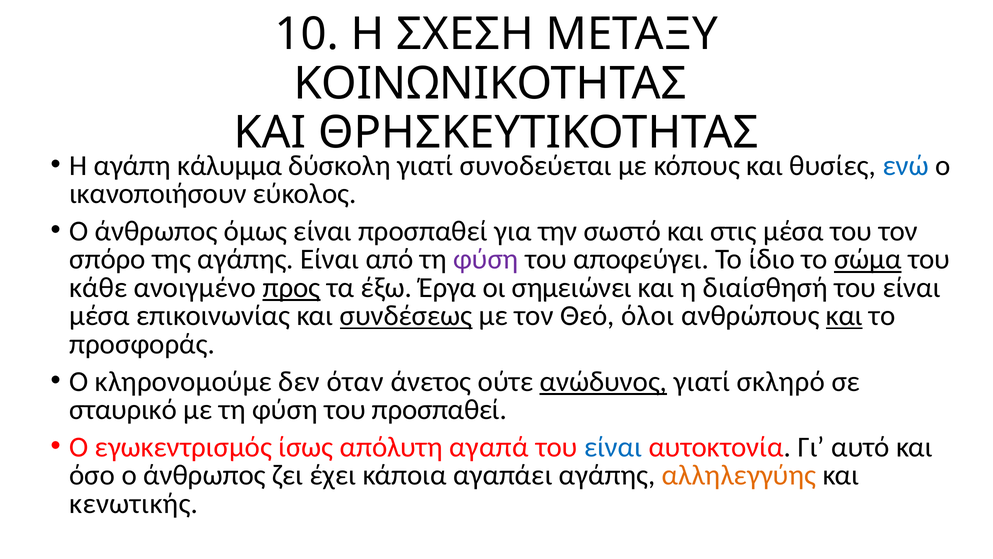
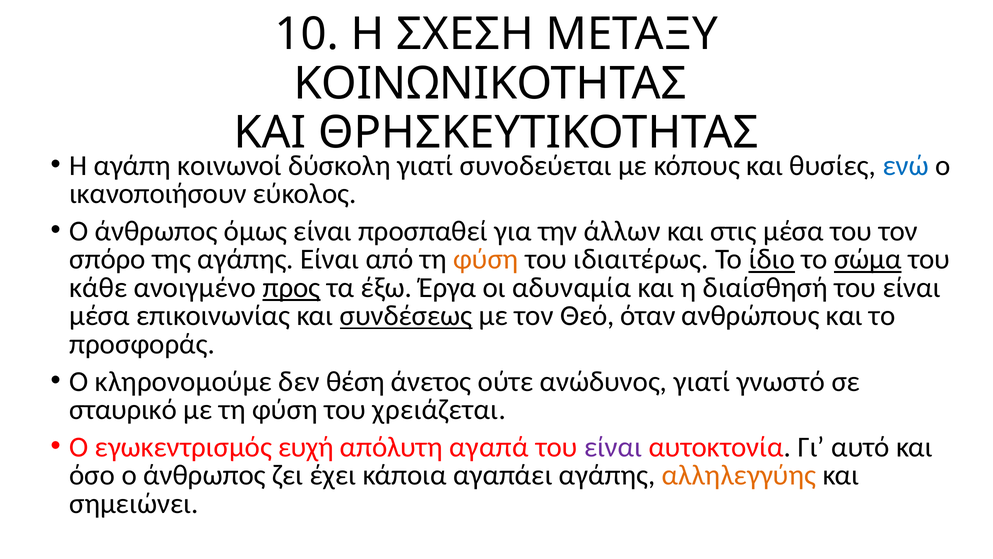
κάλυμμα: κάλυμμα -> κοινωνοί (230, 165)
σωστό: σωστό -> άλλων (622, 231)
φύση colour: purple -> orange (486, 259)
αποφεύγει: αποφεύγει -> ιδιαιτέρως (641, 259)
ίδιο underline: none -> present (772, 259)
σημειώνει: σημειώνει -> αδυναμία (572, 287)
όλοι: όλοι -> όταν (648, 316)
και underline: present -> none (844, 316)
όταν: όταν -> θέση (355, 381)
ανώδυνος underline: present -> none (603, 381)
σκληρό: σκληρό -> γνωστό (781, 381)
του προσπαθεί: προσπαθεί -> χρειάζεται (439, 409)
ίσως: ίσως -> ευχή (306, 447)
είναι colour: blue -> purple (613, 447)
κενωτικής: κενωτικής -> σημειώνει (134, 503)
